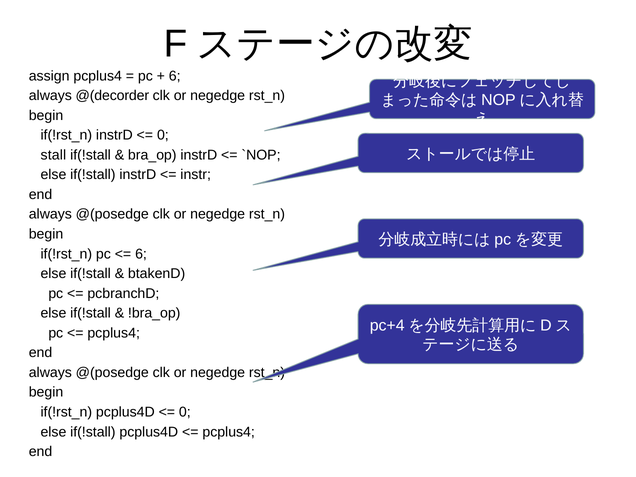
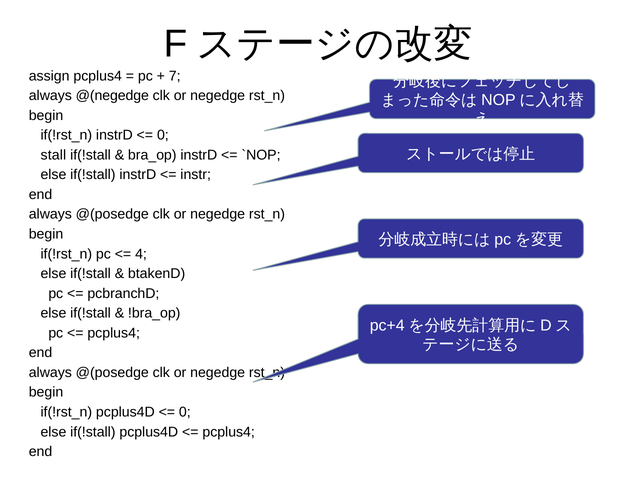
6: 6 -> 7 (175, 76)
@(decorder: @(decorder -> @(negedge (112, 96)
6: 6 -> 4 (141, 254)
